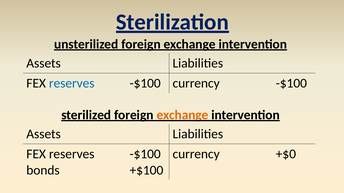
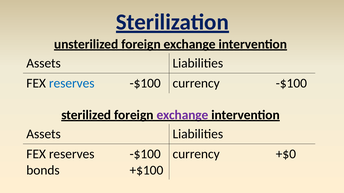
exchange colour: orange -> purple (182, 115)
